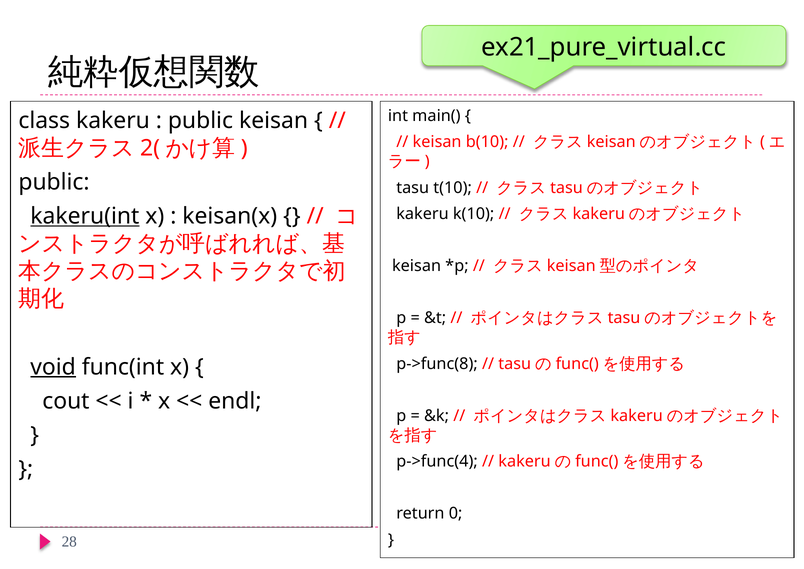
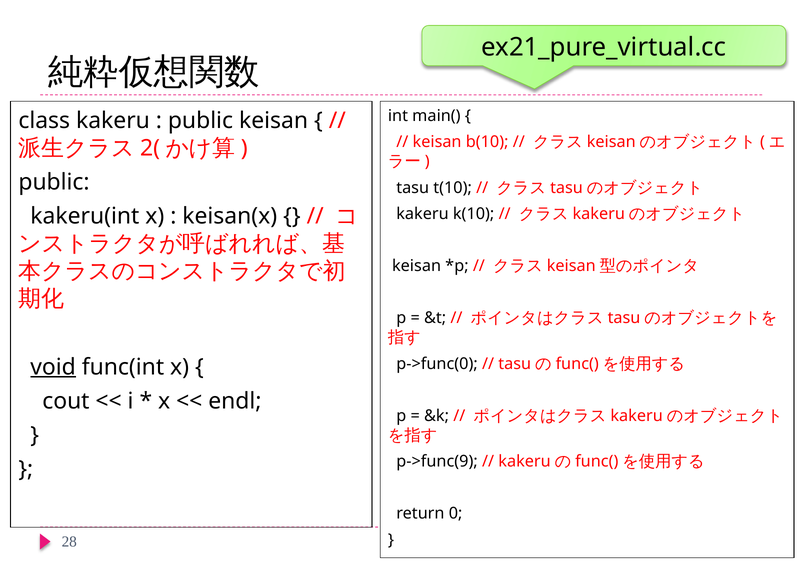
kakeru(int underline: present -> none (85, 216)
p->func(8: p->func(8 -> p->func(0 (437, 363)
p->func(4: p->func(4 -> p->func(9 (437, 461)
